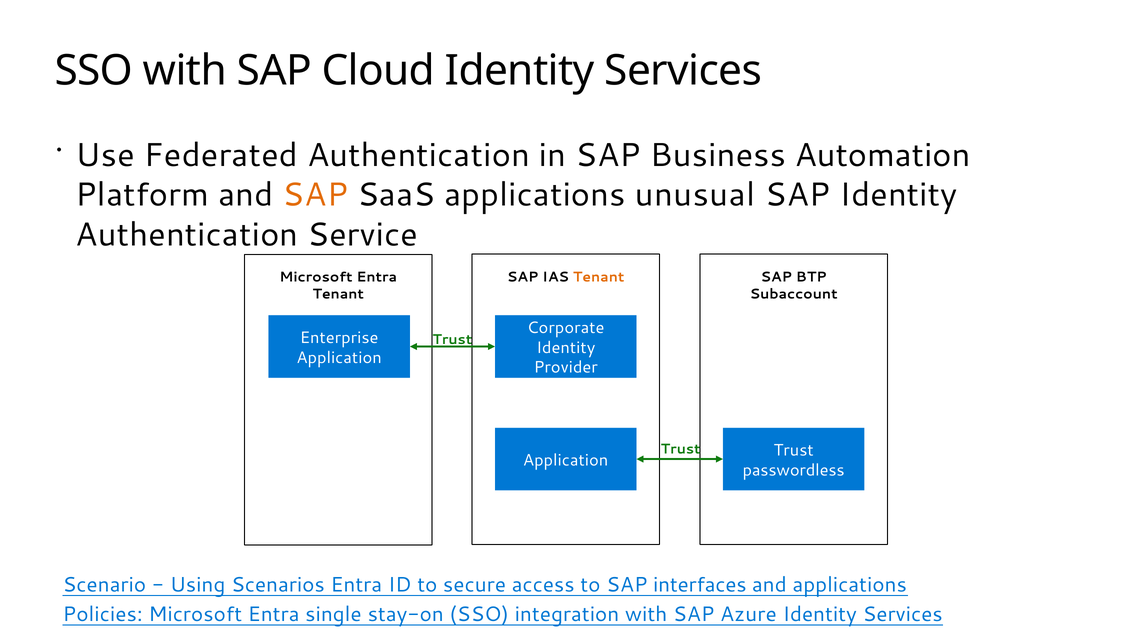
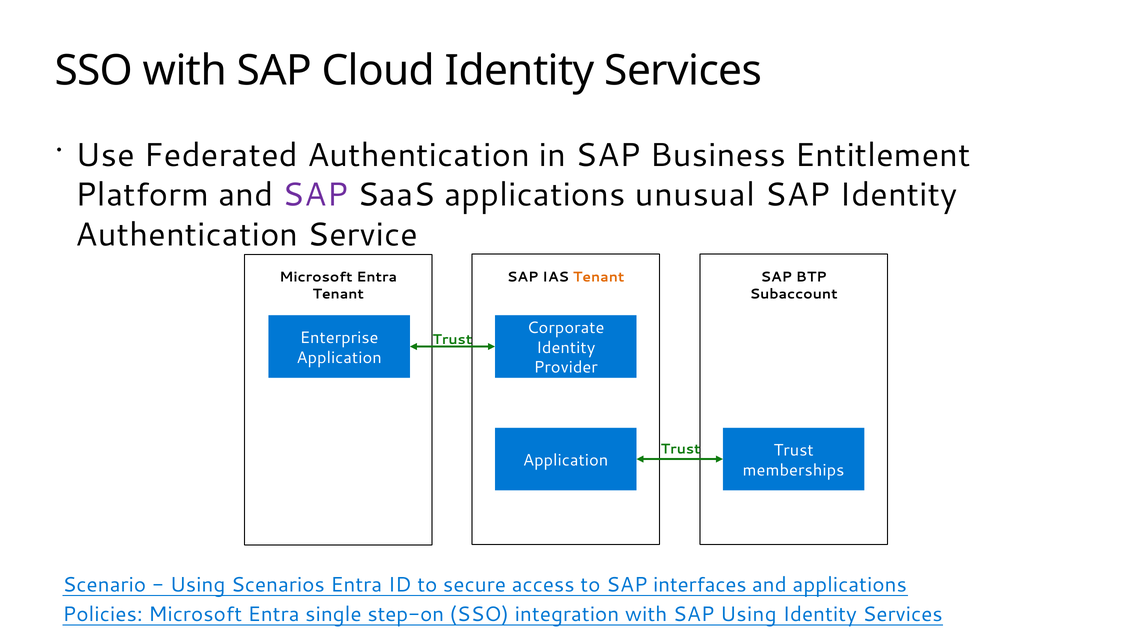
Automation: Automation -> Entitlement (883, 155)
SAP colour: orange -> purple (315, 195)
passwordless: passwordless -> memberships (793, 470)
stay-on: stay-on -> step-on (406, 614)
SAP Azure: Azure -> Using (748, 614)
